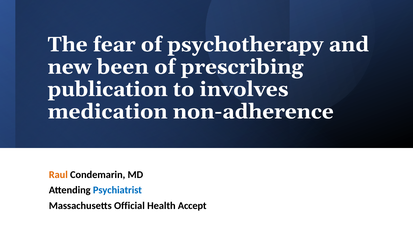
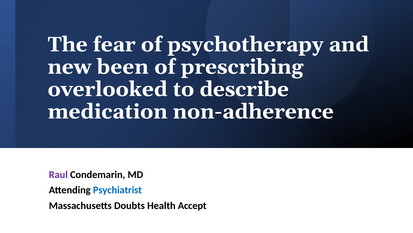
publication: publication -> overlooked (108, 89)
involves: involves -> describe (244, 89)
Raul colour: orange -> purple (58, 174)
Official: Official -> Doubts (129, 205)
